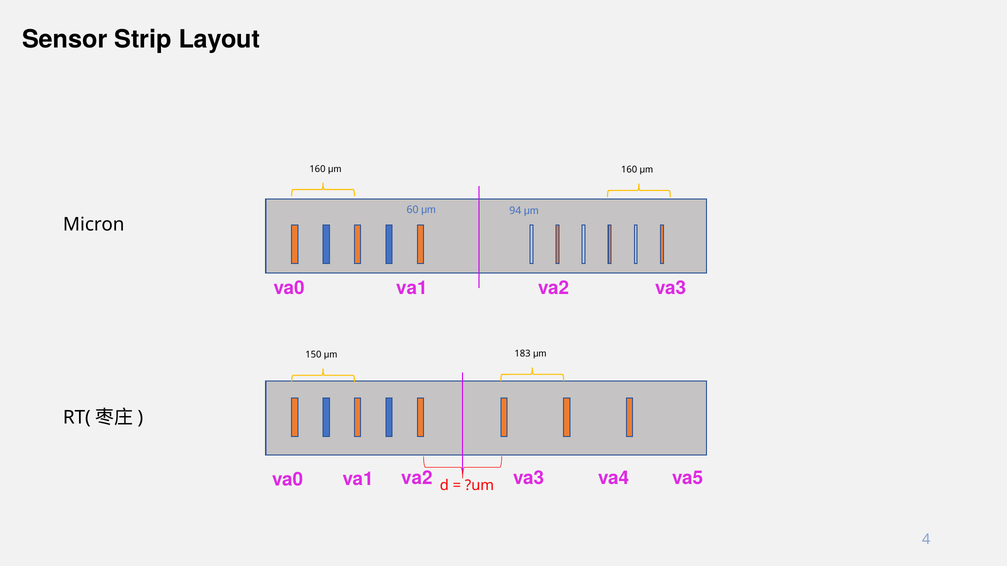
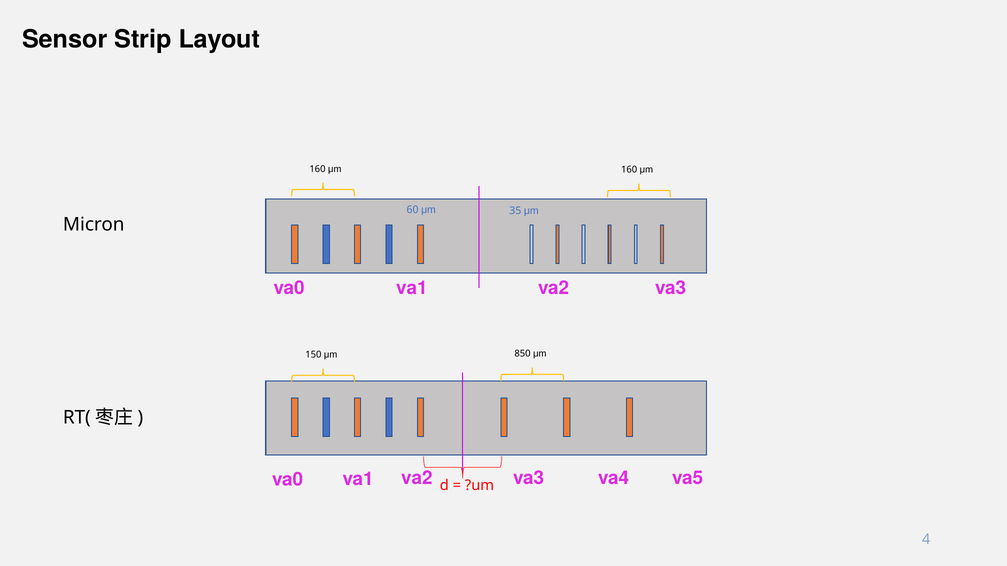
94: 94 -> 35 (515, 211)
183: 183 -> 850 (523, 354)
